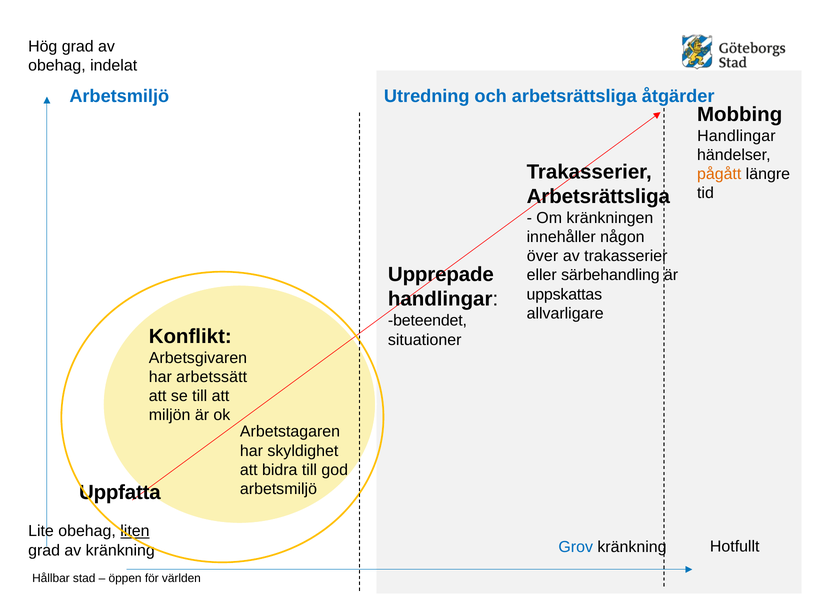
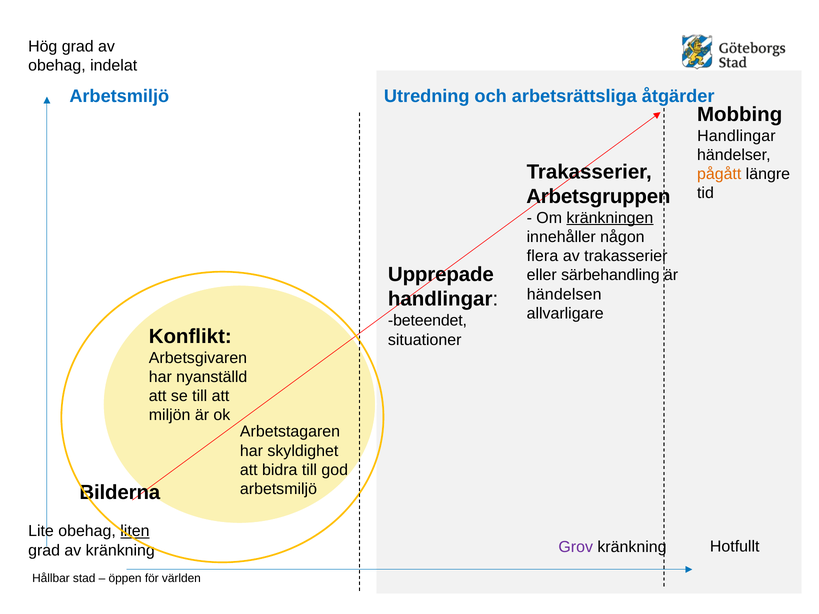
Arbetsrättsliga: Arbetsrättsliga -> Arbetsgruppen (598, 196)
kränkningen underline: none -> present (610, 218)
över: över -> flera (542, 256)
uppskattas: uppskattas -> händelsen (564, 294)
arbetssätt: arbetssätt -> nyanställd (212, 377)
Uppfatta: Uppfatta -> Bilderna (120, 492)
Grov colour: blue -> purple (576, 547)
